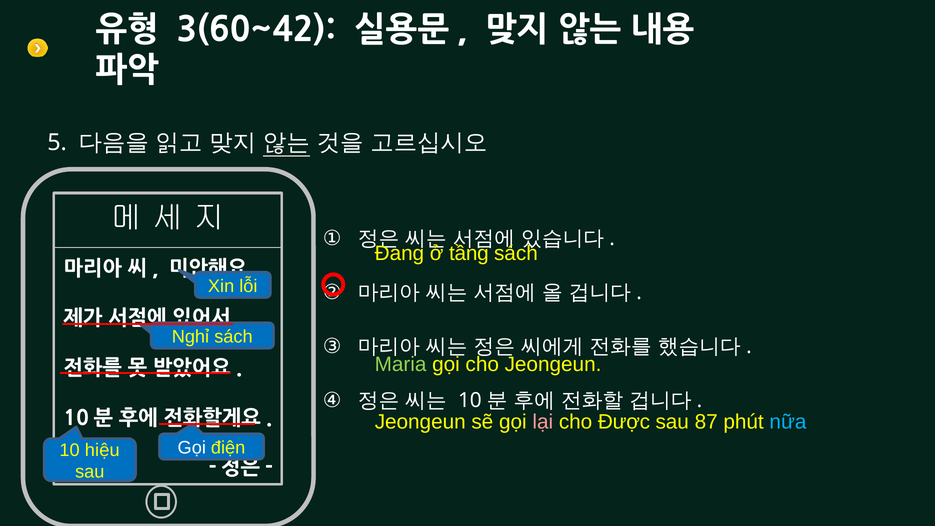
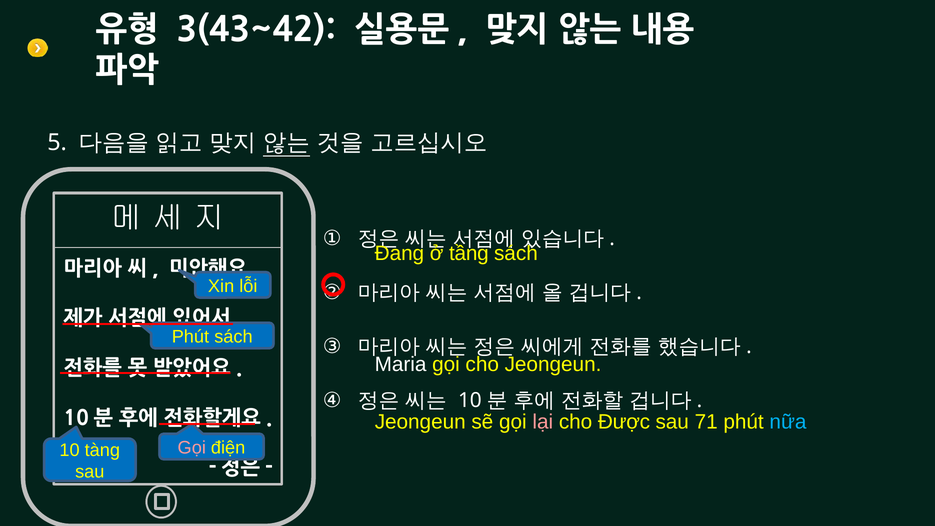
3(60~42: 3(60~42 -> 3(43~42 (257, 30)
Nghỉ: Nghỉ -> Phút (190, 337)
Maria colour: light green -> white (401, 364)
87: 87 -> 71 (706, 422)
Gọi colour: white -> pink (192, 448)
hiệu: hiệu -> tàng (102, 450)
